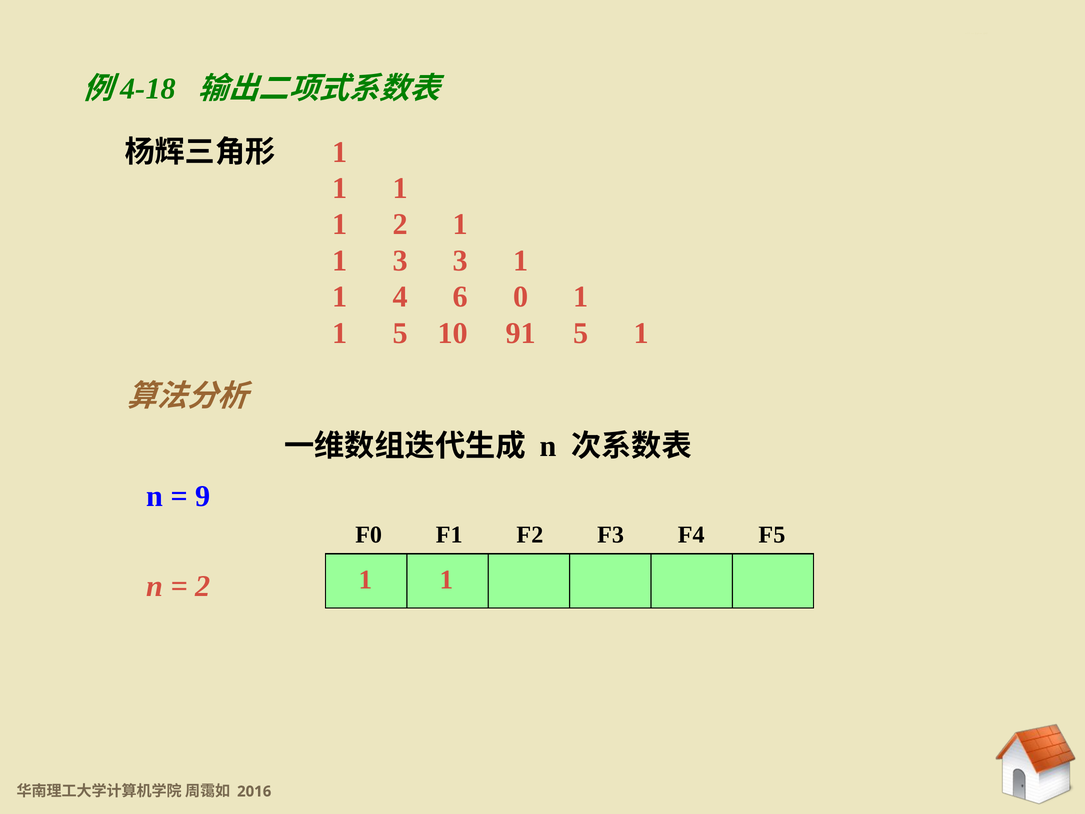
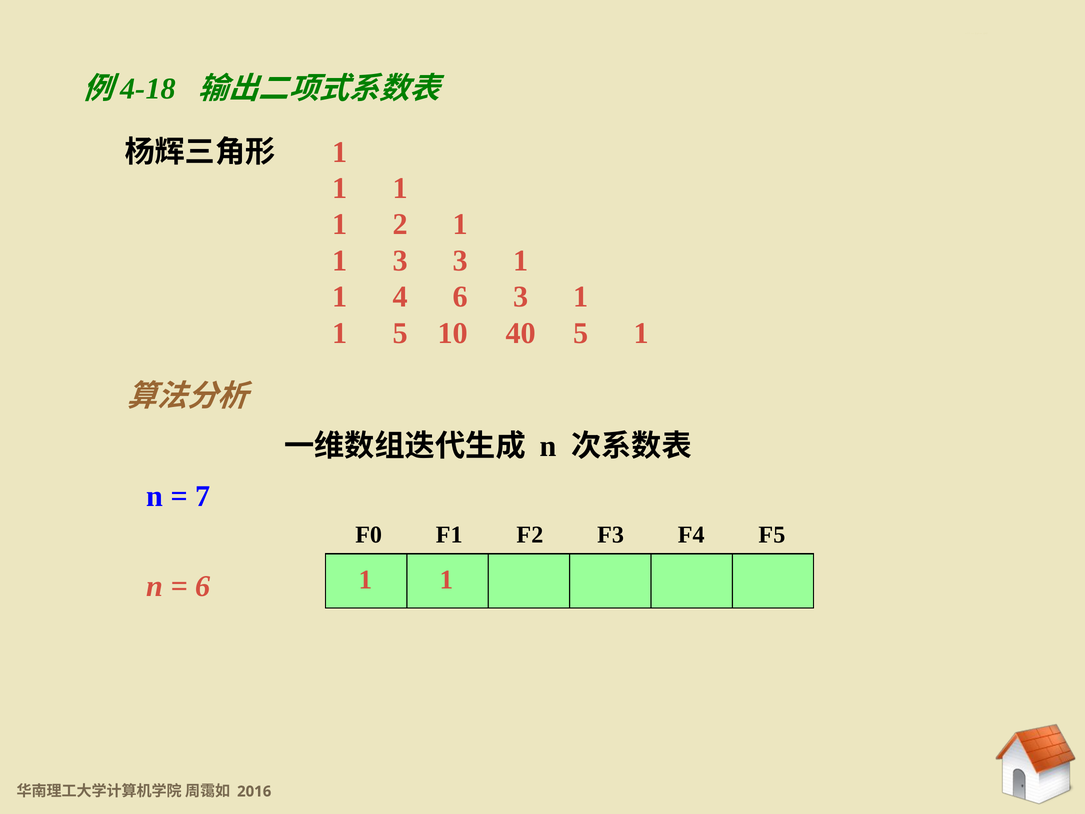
6 0: 0 -> 3 (521, 297)
91: 91 -> 40 (521, 333)
9: 9 -> 7 (203, 496)
2: 2 -> 6 (203, 586)
